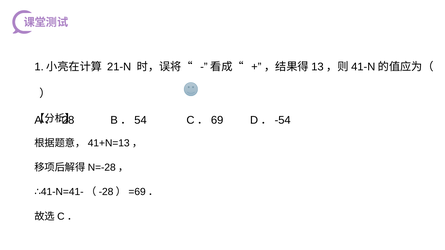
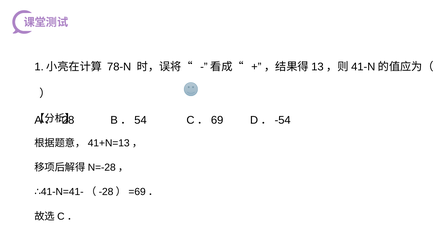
21-N: 21-N -> 78-N (119, 67)
